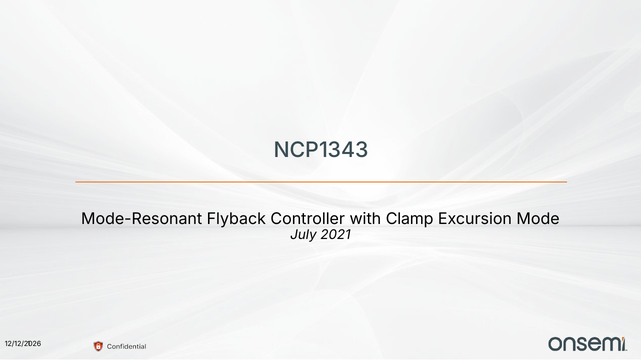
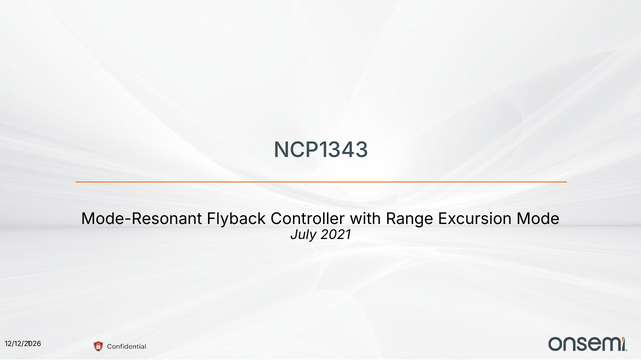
Clamp: Clamp -> Range (410, 220)
